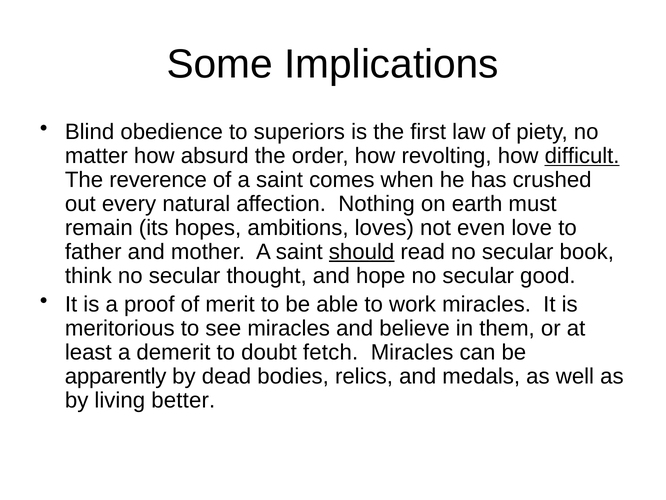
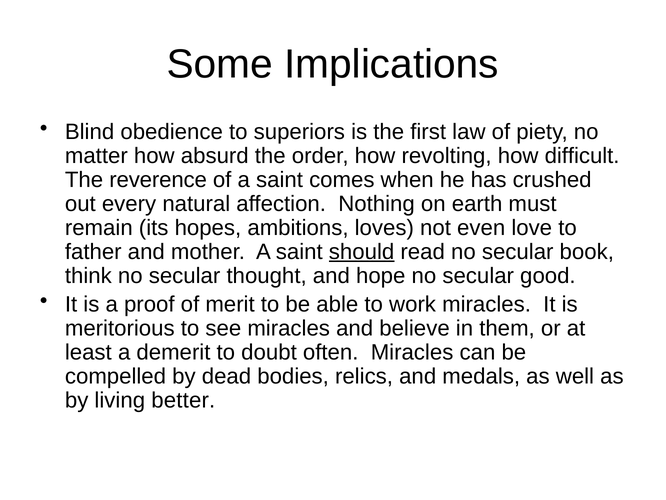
difficult underline: present -> none (582, 156)
fetch: fetch -> often (331, 352)
apparently: apparently -> compelled (116, 376)
